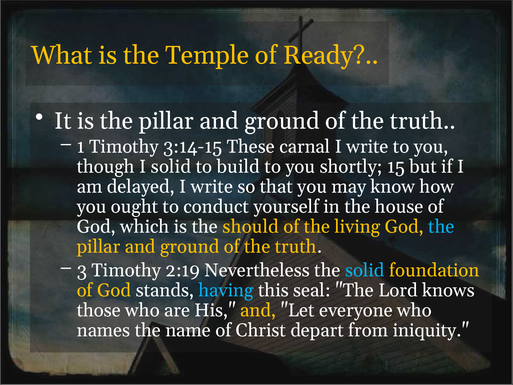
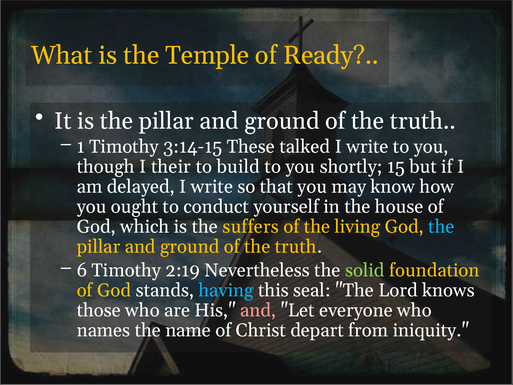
carnal: carnal -> talked (305, 147)
I solid: solid -> their (171, 167)
should: should -> suffers (251, 227)
3: 3 -> 6 (82, 270)
solid colour: light blue -> light green (365, 270)
and colour: yellow -> pink (258, 310)
